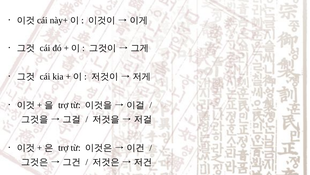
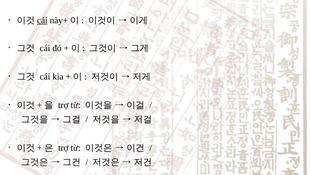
cái underline: none -> present (42, 20)
